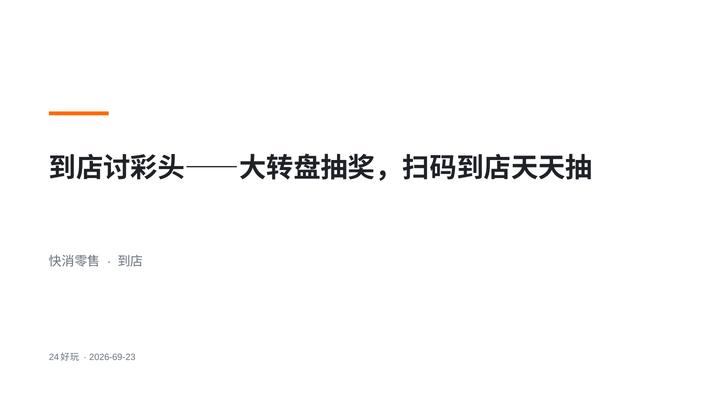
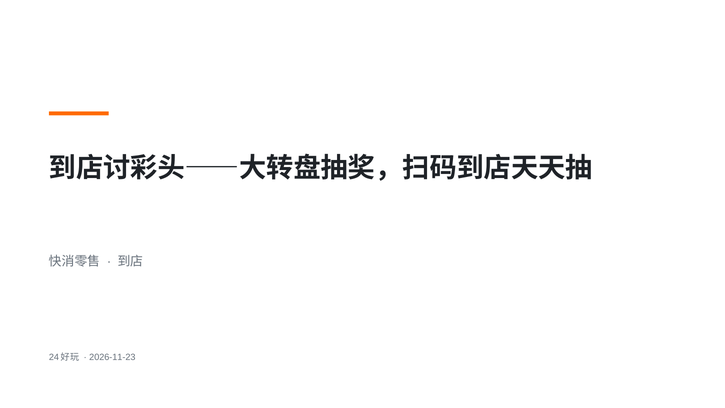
2026-69-23: 2026-69-23 -> 2026-11-23 (112, 357)
